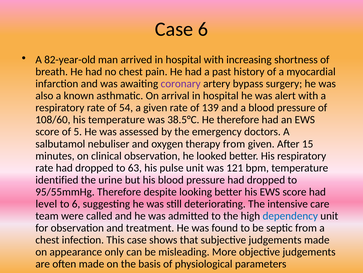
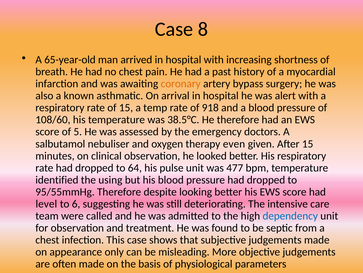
Case 6: 6 -> 8 (203, 29)
82-year-old: 82-year-old -> 65-year-old (70, 60)
coronary colour: purple -> orange (181, 84)
of 54: 54 -> 15 (126, 108)
a given: given -> temp (155, 108)
139: 139 -> 918 (210, 108)
therapy from: from -> even (234, 143)
63: 63 -> 64 (135, 167)
121: 121 -> 477 (235, 167)
urine: urine -> using (110, 179)
